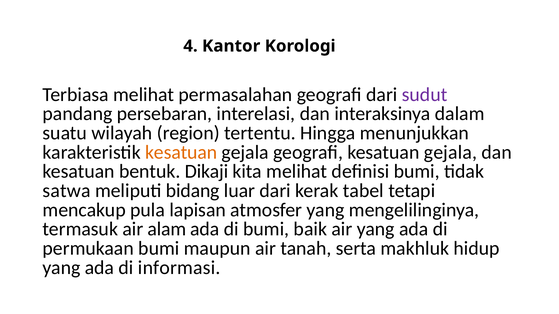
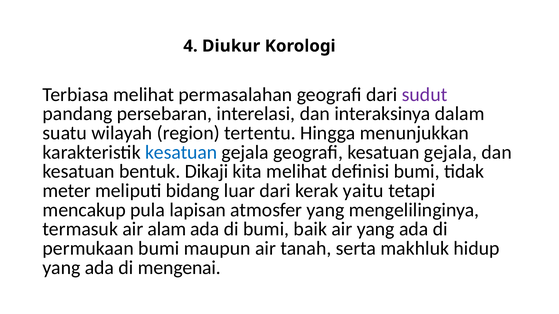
Kantor: Kantor -> Diukur (231, 46)
kesatuan colour: orange -> blue (181, 152)
satwa: satwa -> meter (67, 191)
tabel: tabel -> yaitu (363, 191)
informasi: informasi -> mengenai (179, 268)
